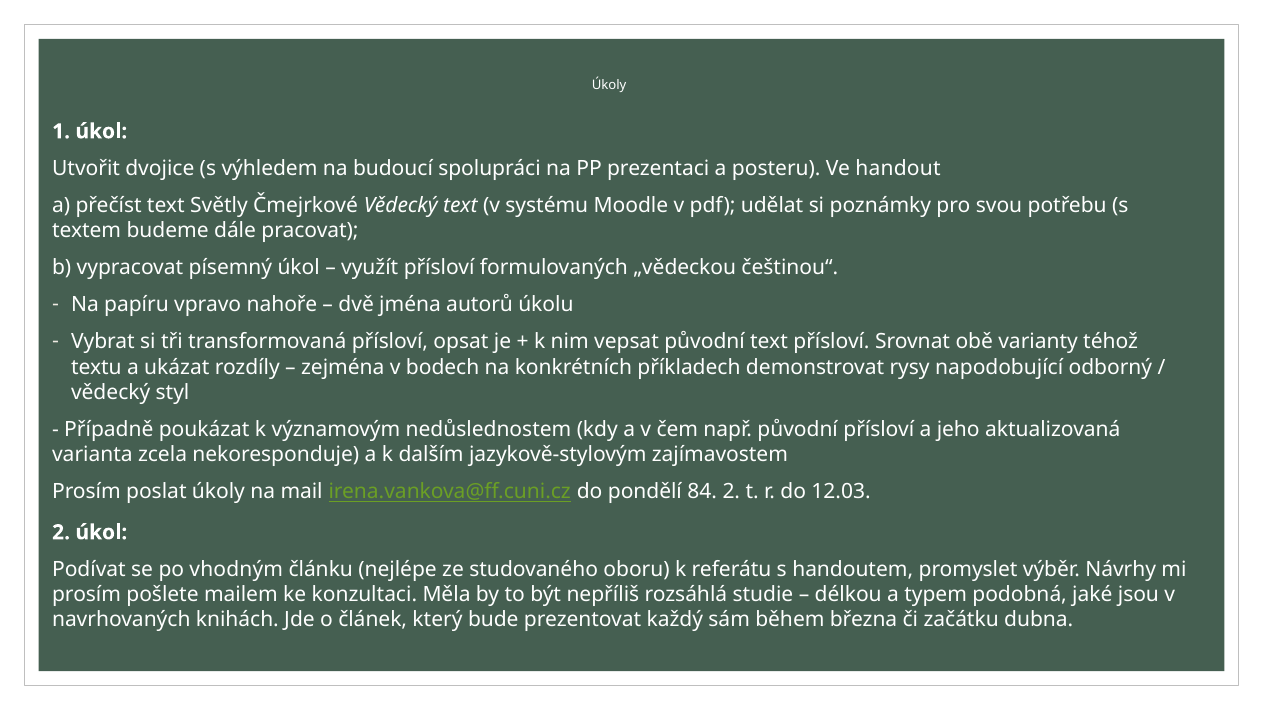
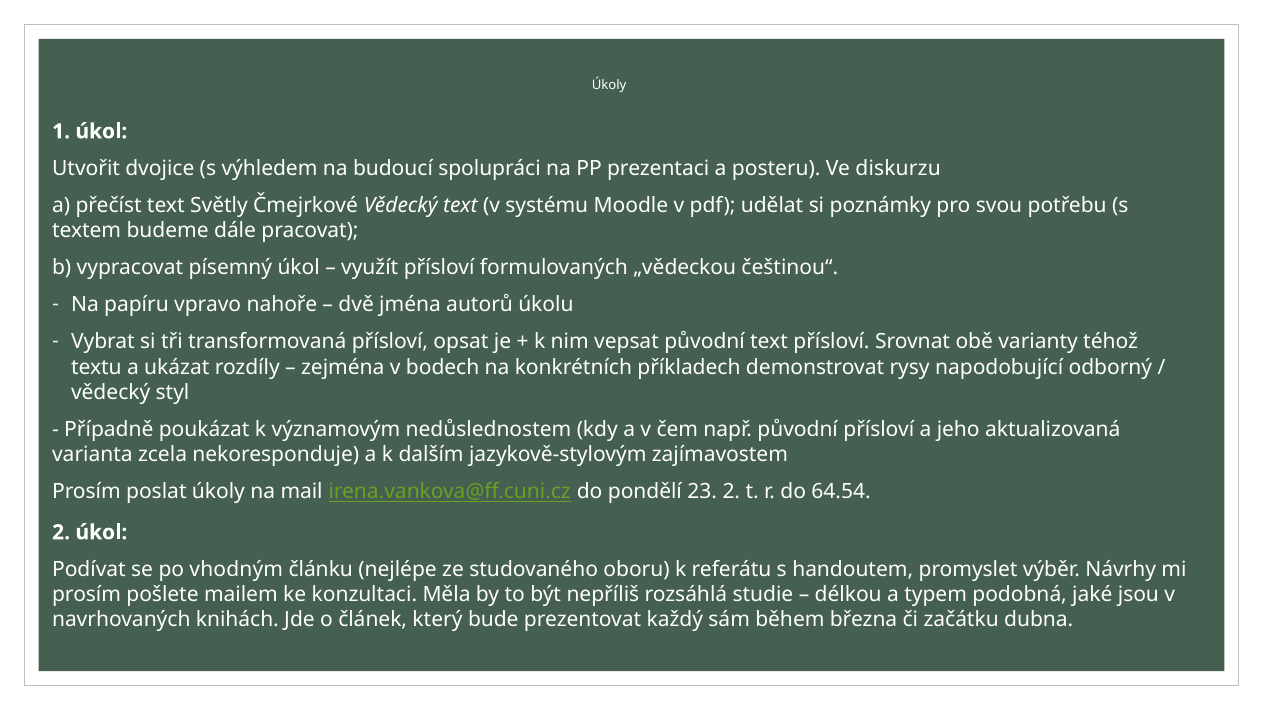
handout: handout -> diskurzu (898, 169)
84: 84 -> 23 (702, 492)
12.03: 12.03 -> 64.54 (841, 492)
